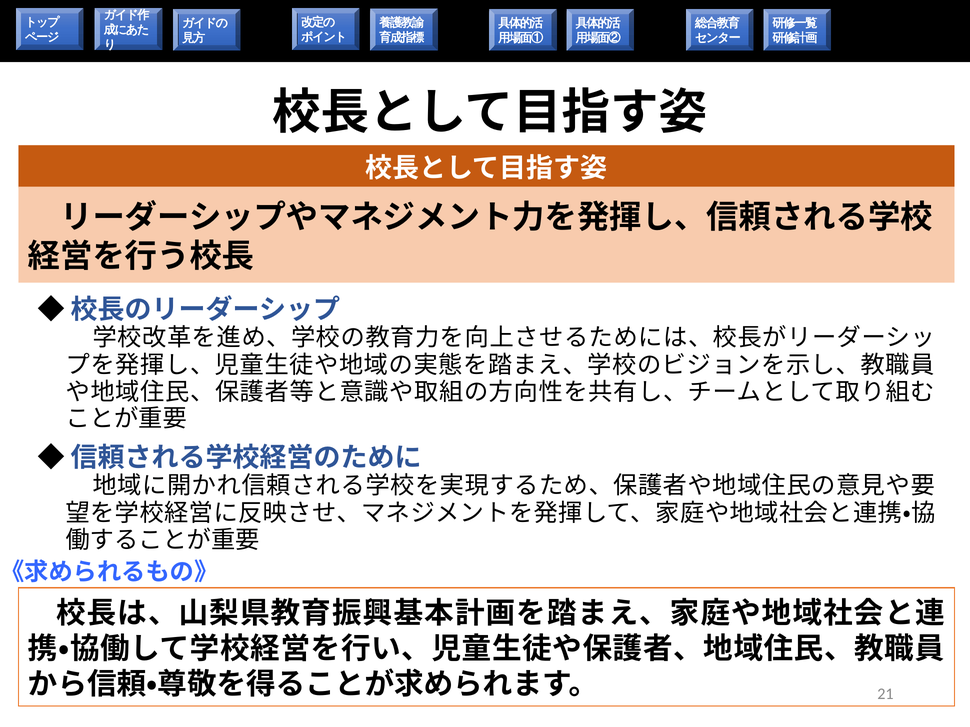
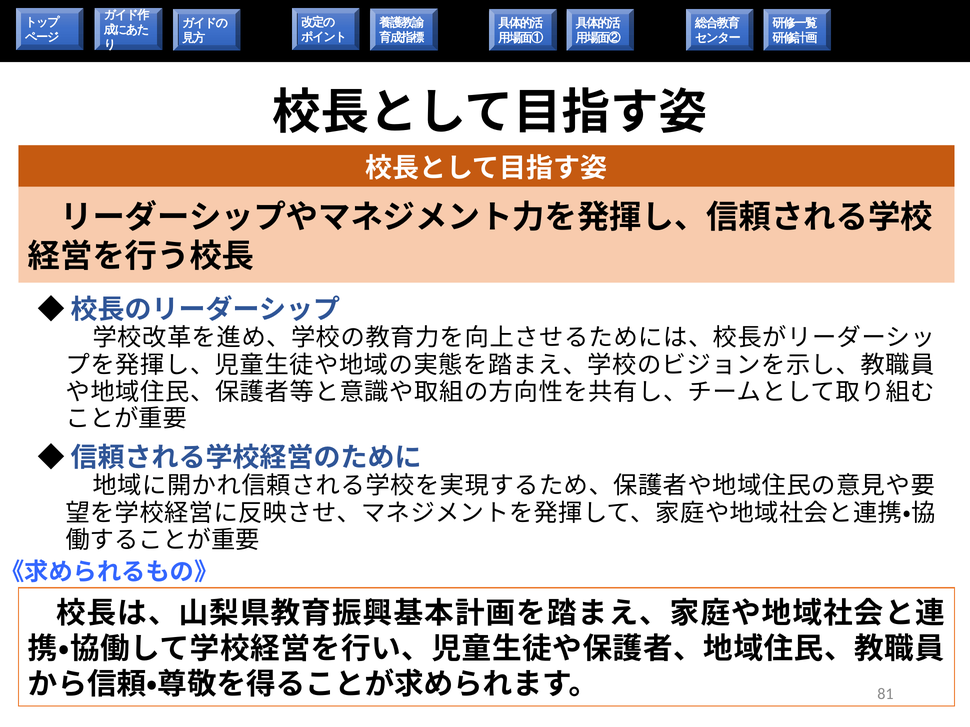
21: 21 -> 81 (885, 695)
